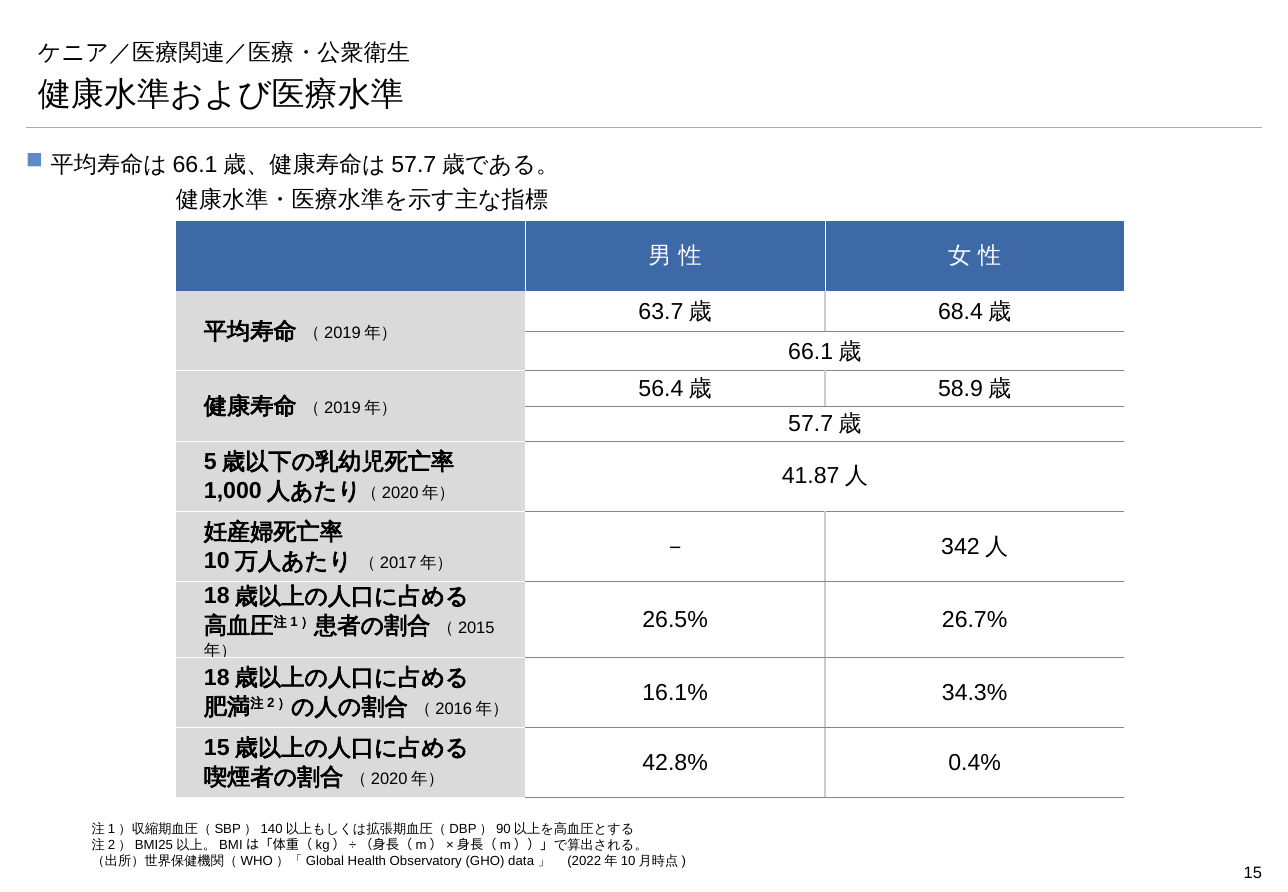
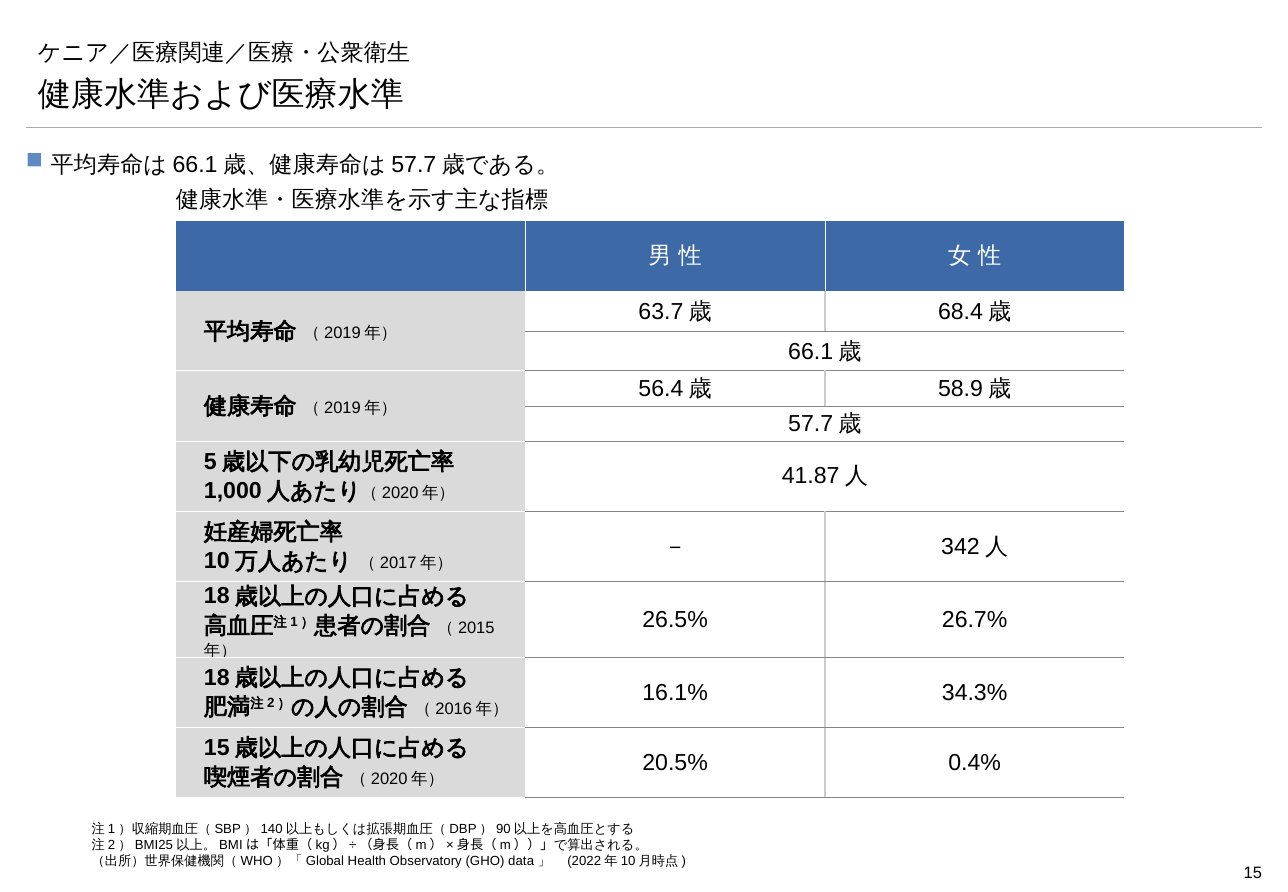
42.8%: 42.8% -> 20.5% (675, 762)
